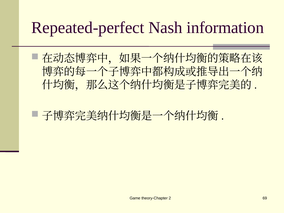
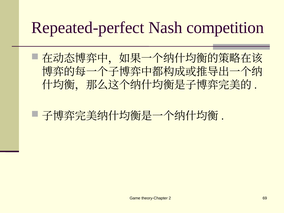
information: information -> competition (225, 28)
